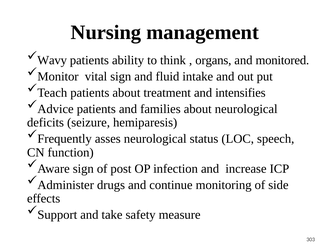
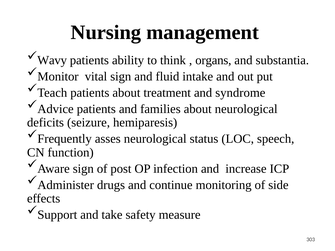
monitored: monitored -> substantia (282, 60)
intensifies: intensifies -> syndrome (240, 93)
